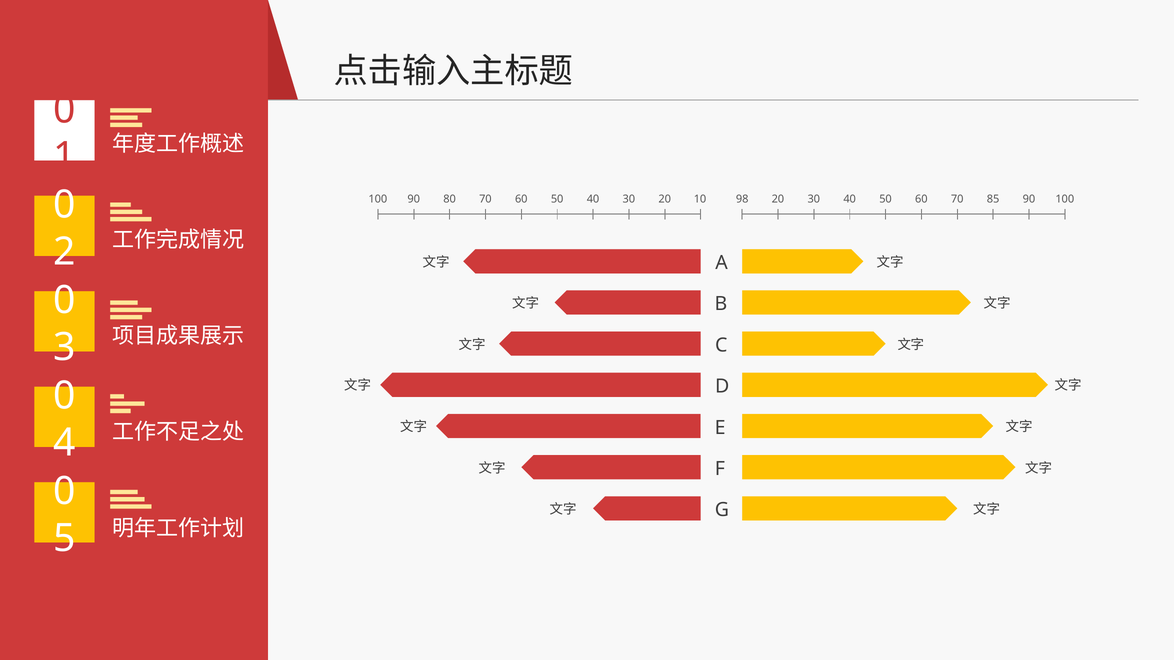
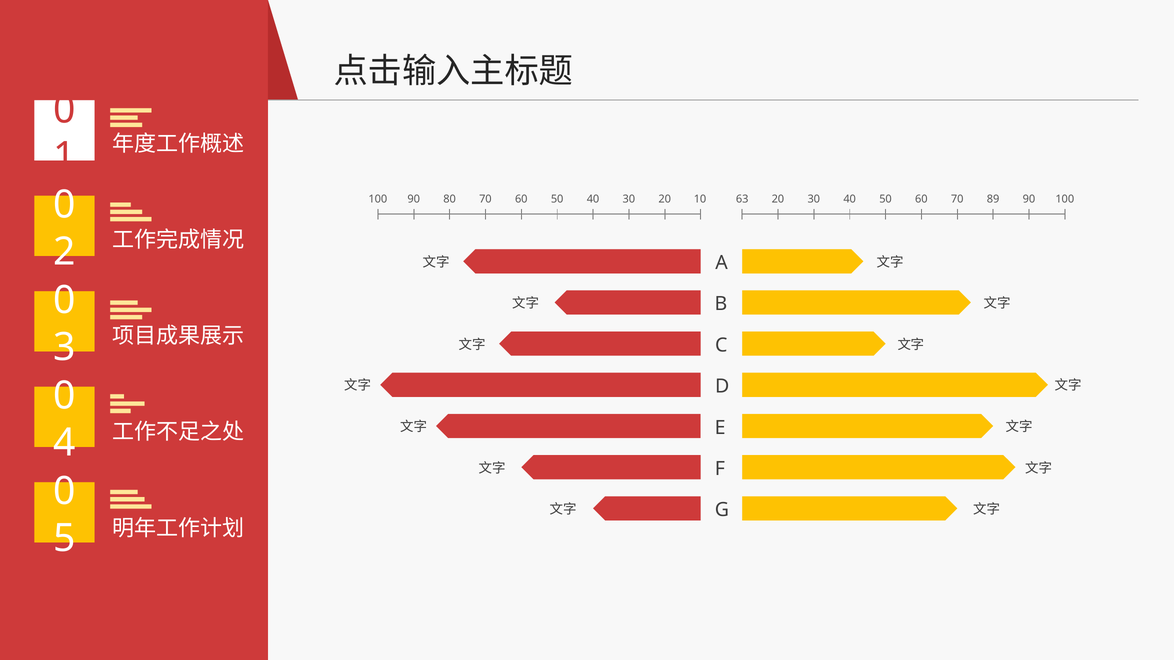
98: 98 -> 63 (742, 199)
85: 85 -> 89 (993, 199)
